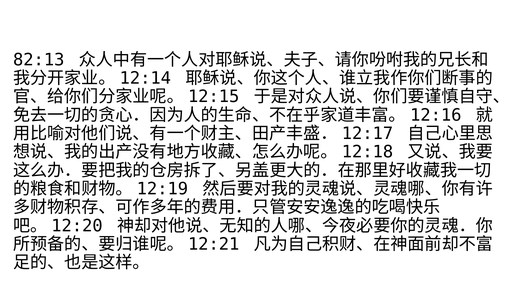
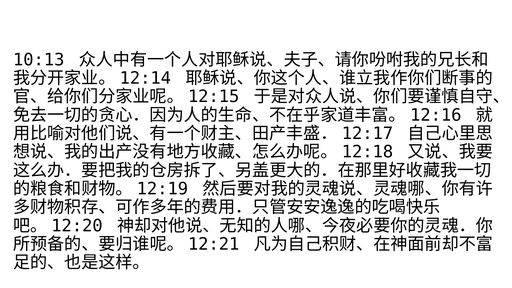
82:13: 82:13 -> 10:13 (39, 60)
